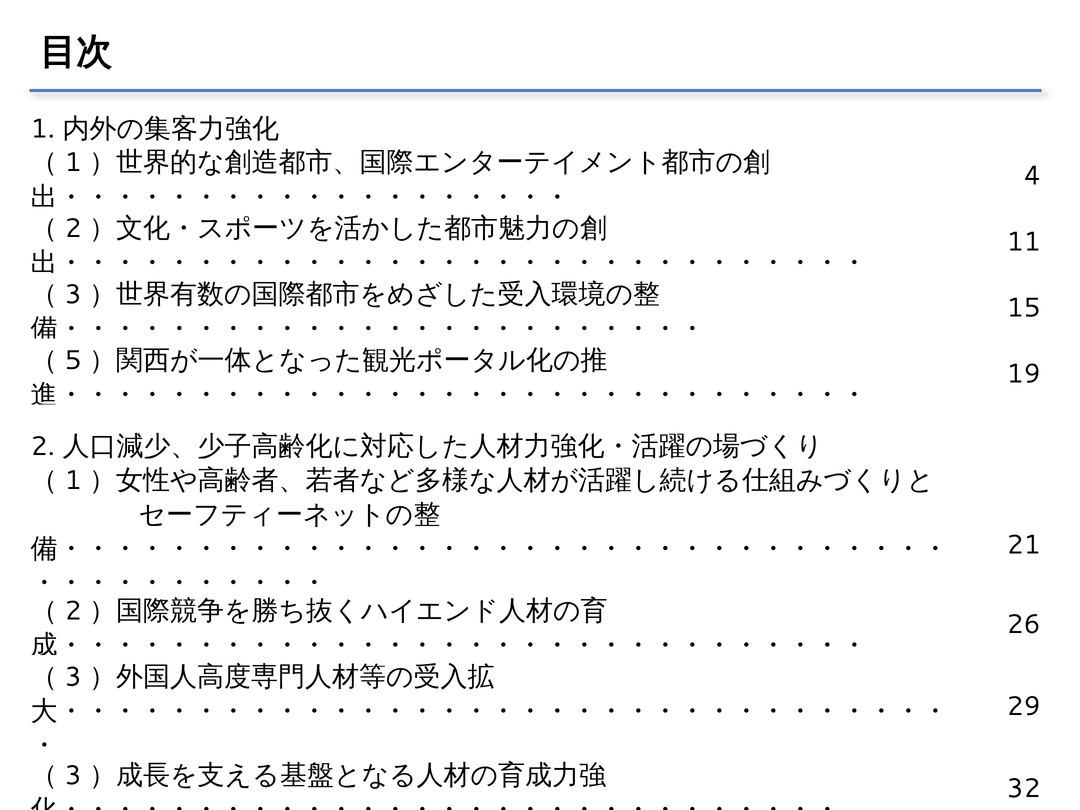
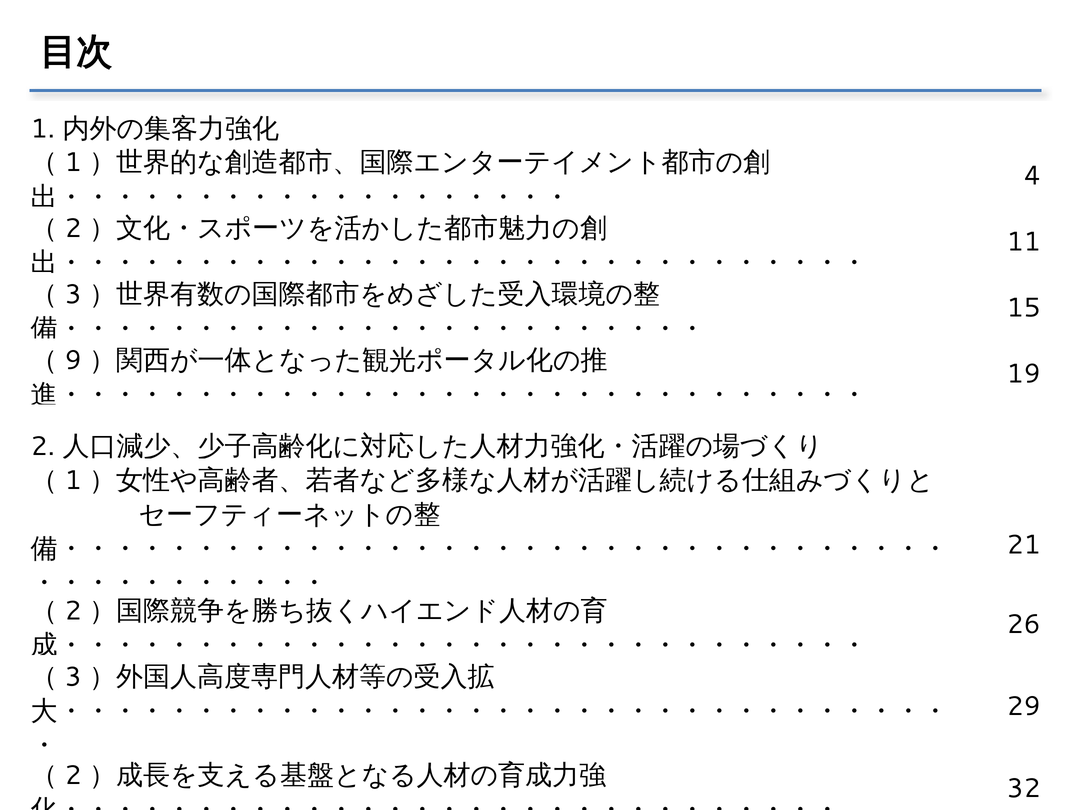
5: 5 -> 9 (73, 360)
3: 3 -> 2 (73, 775)
